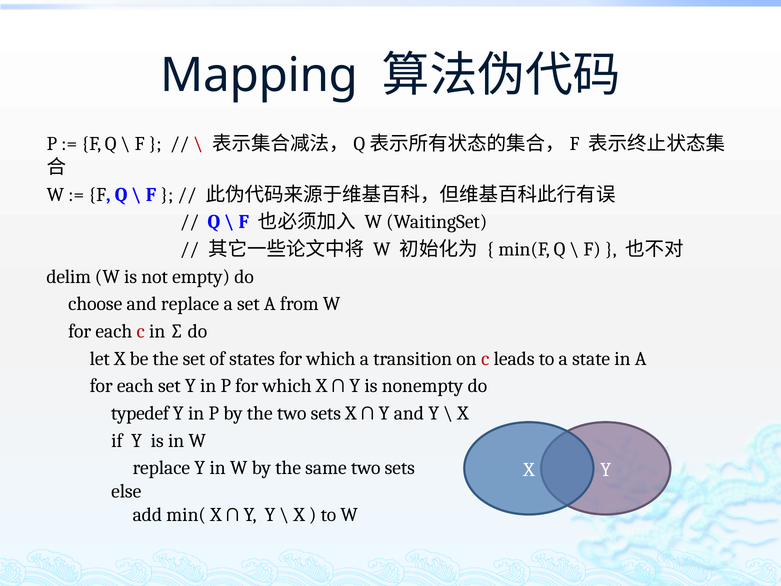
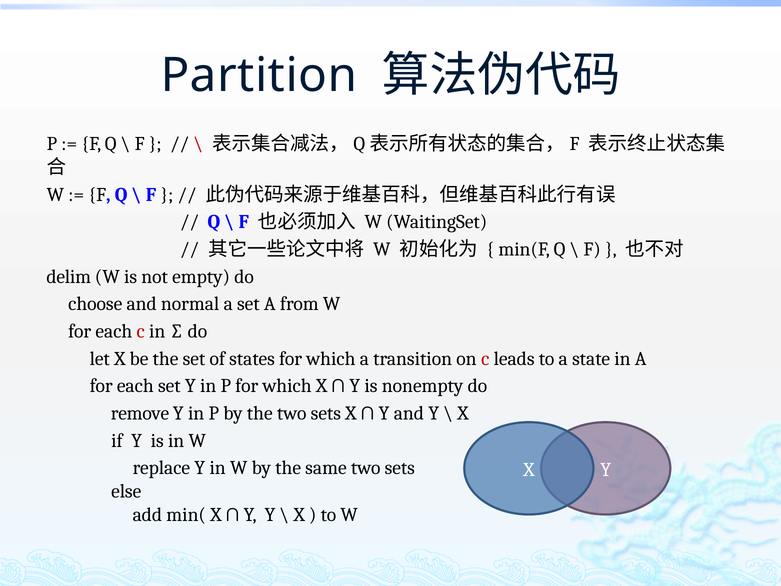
Mapping: Mapping -> Partition (259, 76)
and replace: replace -> normal (190, 304)
typedef: typedef -> remove (140, 413)
